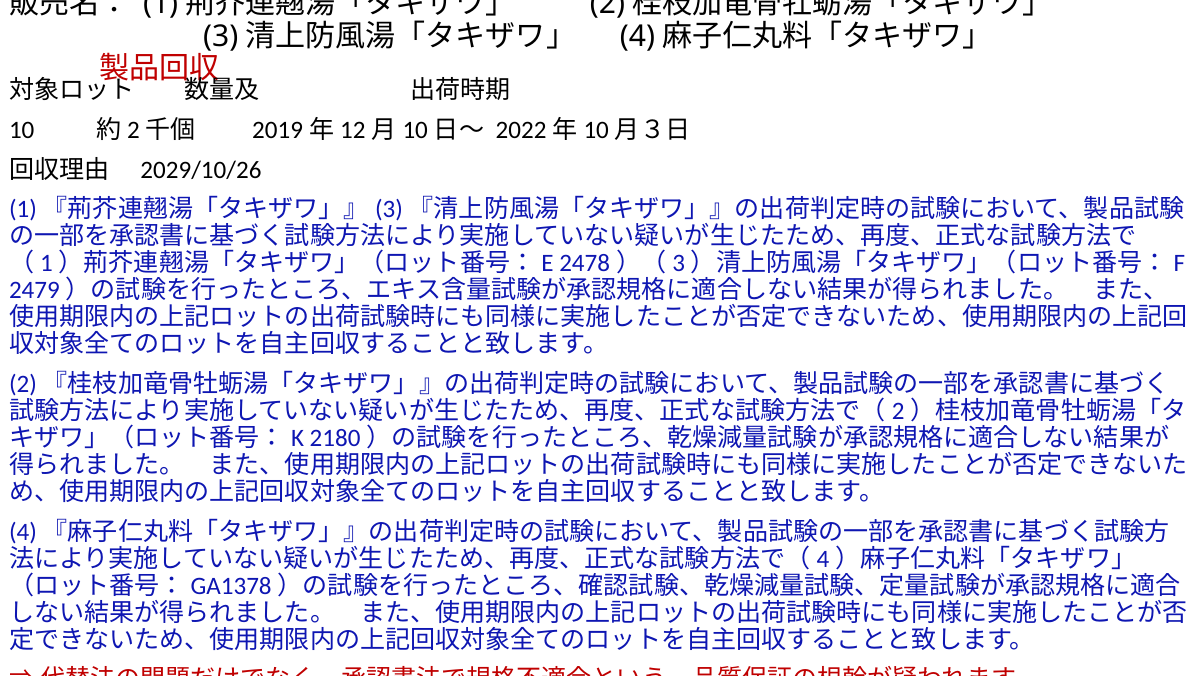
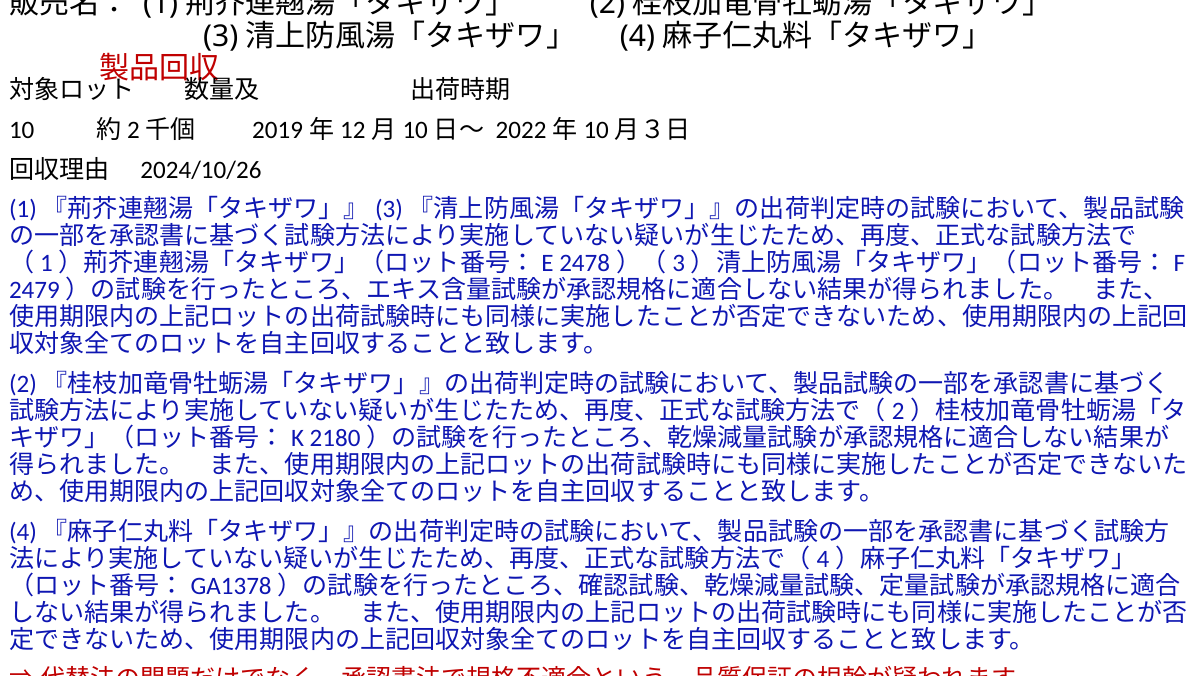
2029/10/26: 2029/10/26 -> 2024/10/26 (201, 170)
